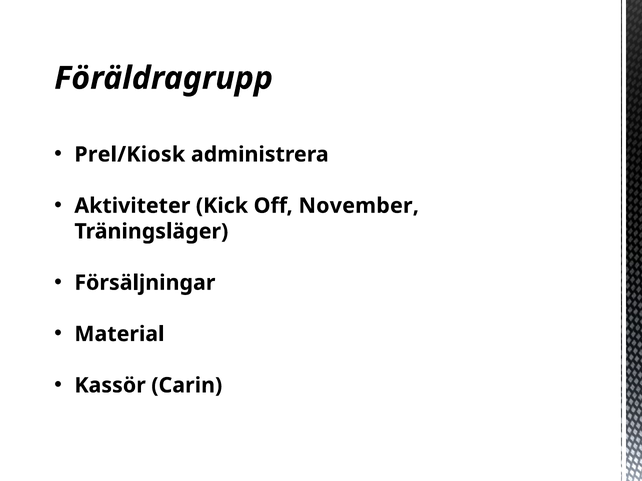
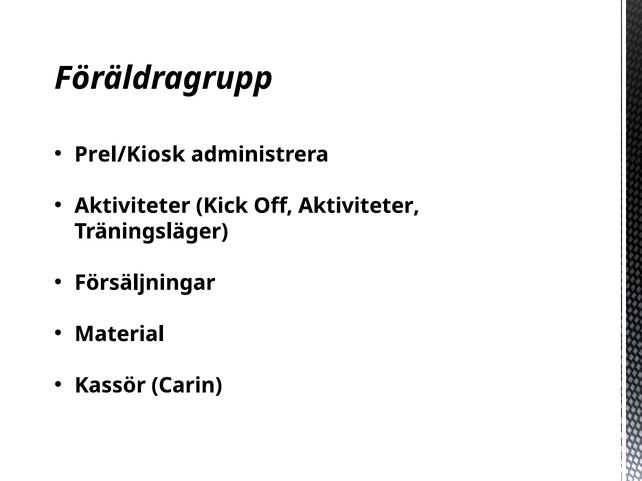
Off November: November -> Aktiviteter (359, 206)
